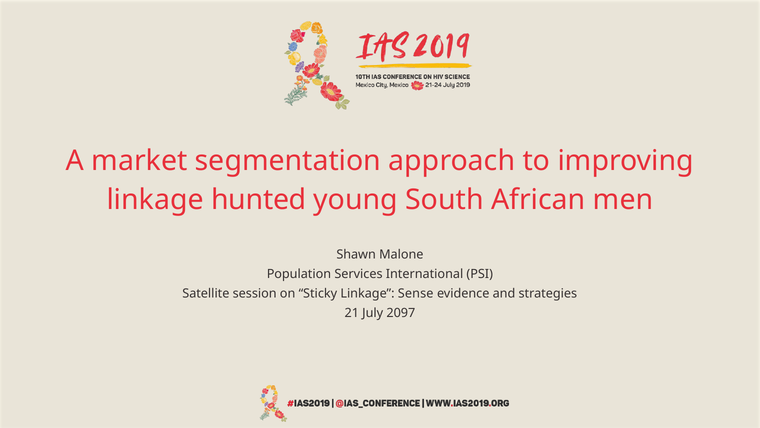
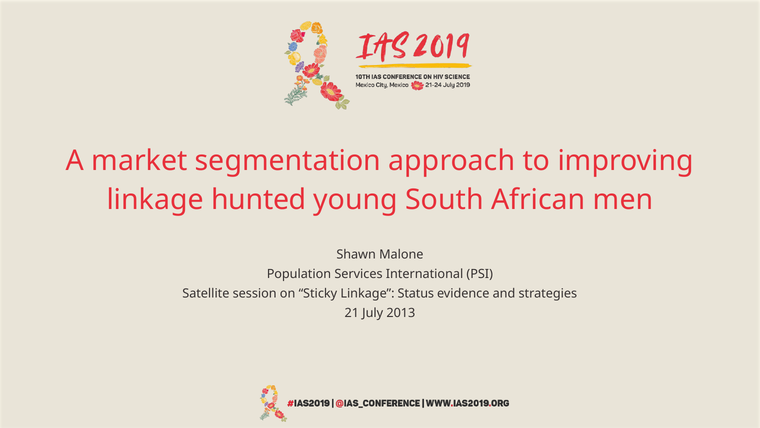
Sense: Sense -> Status (416, 293)
2097: 2097 -> 2013 (401, 313)
